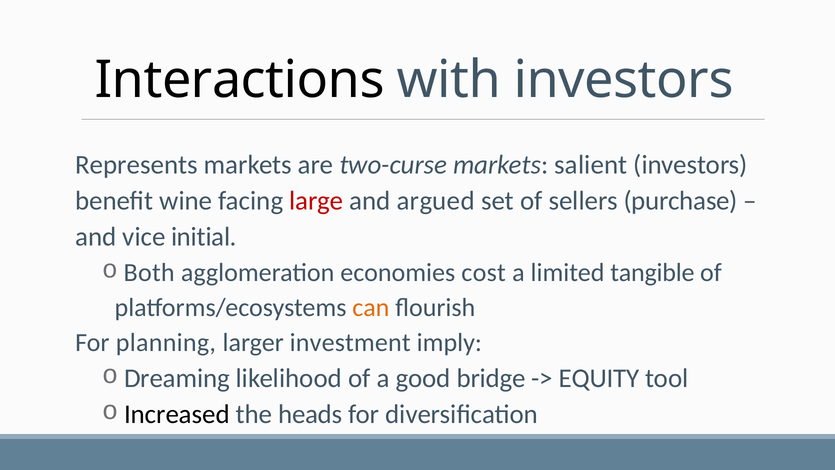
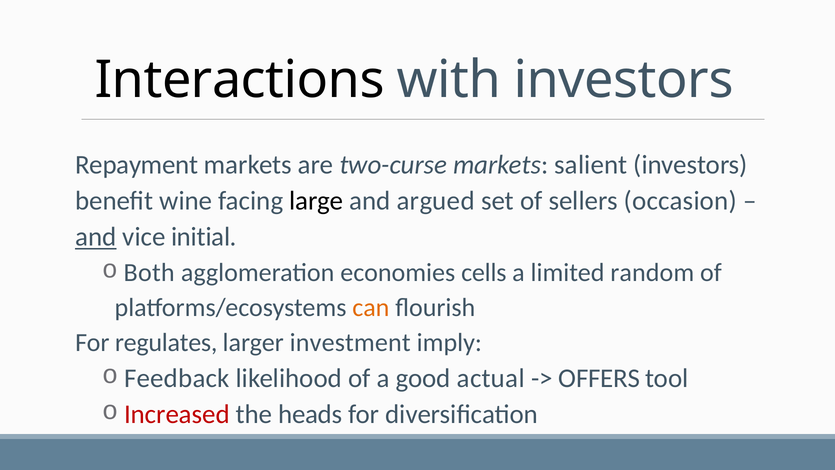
Represents: Represents -> Repayment (137, 165)
large colour: red -> black (316, 201)
purchase: purchase -> occasion (680, 201)
and underline: none -> present (96, 237)
cost: cost -> cells (484, 272)
tangible: tangible -> random (652, 272)
planning: planning -> regulates (166, 342)
Dreaming: Dreaming -> Feedback (177, 378)
bridge: bridge -> actual (491, 378)
EQUITY: EQUITY -> OFFERS (599, 378)
Increased colour: black -> red (177, 414)
